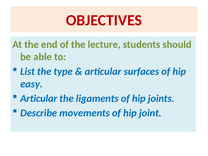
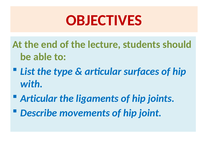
easy: easy -> with (31, 84)
